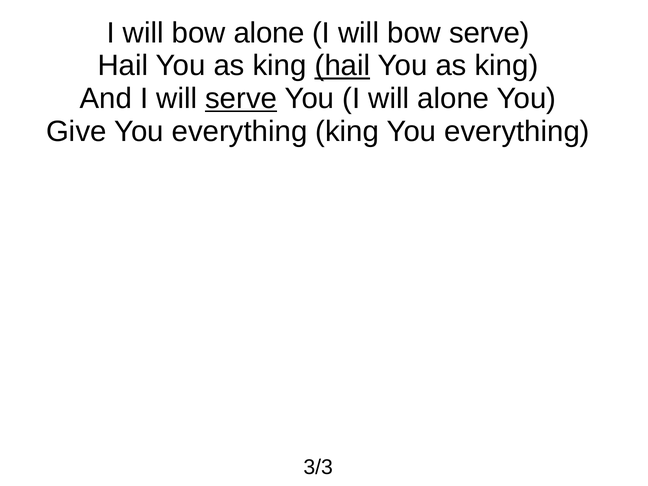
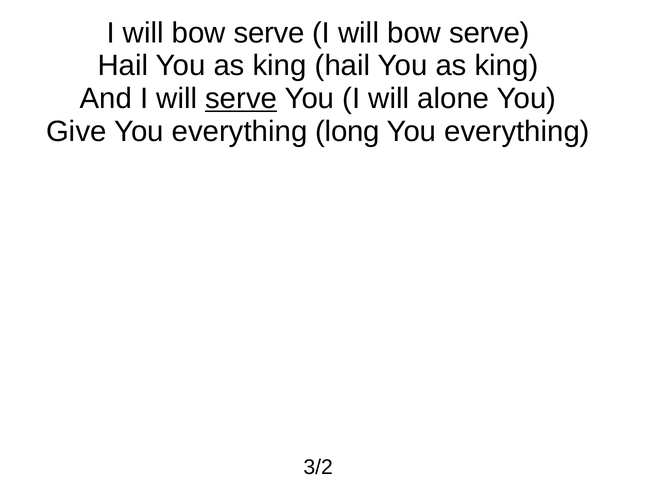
alone: alone -> serve (269, 33)
hail underline: present -> none (342, 66)
everything king: king -> long (347, 131)
3/3: 3/3 -> 3/2 (318, 467)
